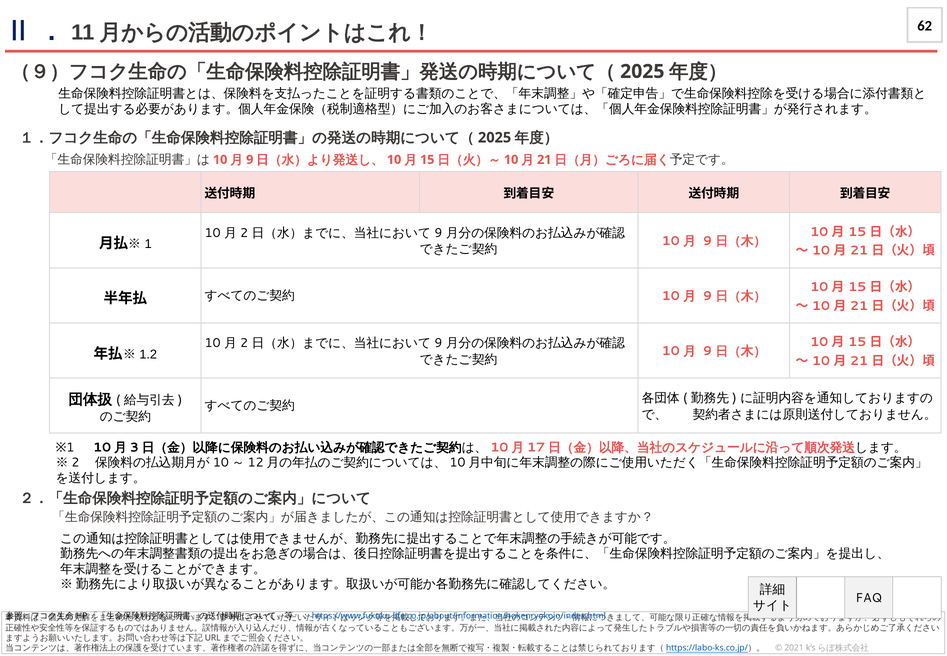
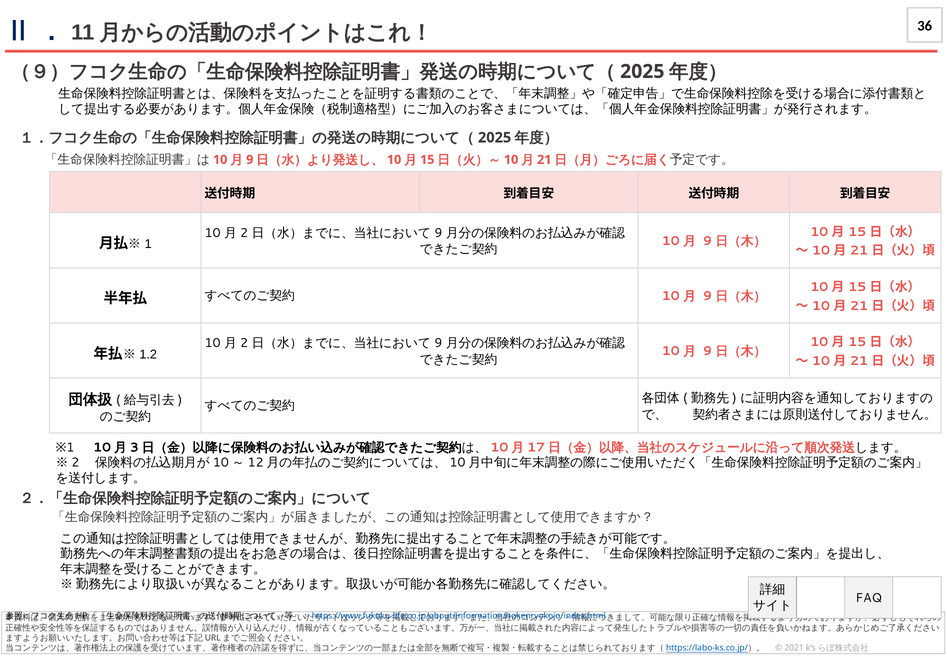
62: 62 -> 36 (925, 26)
